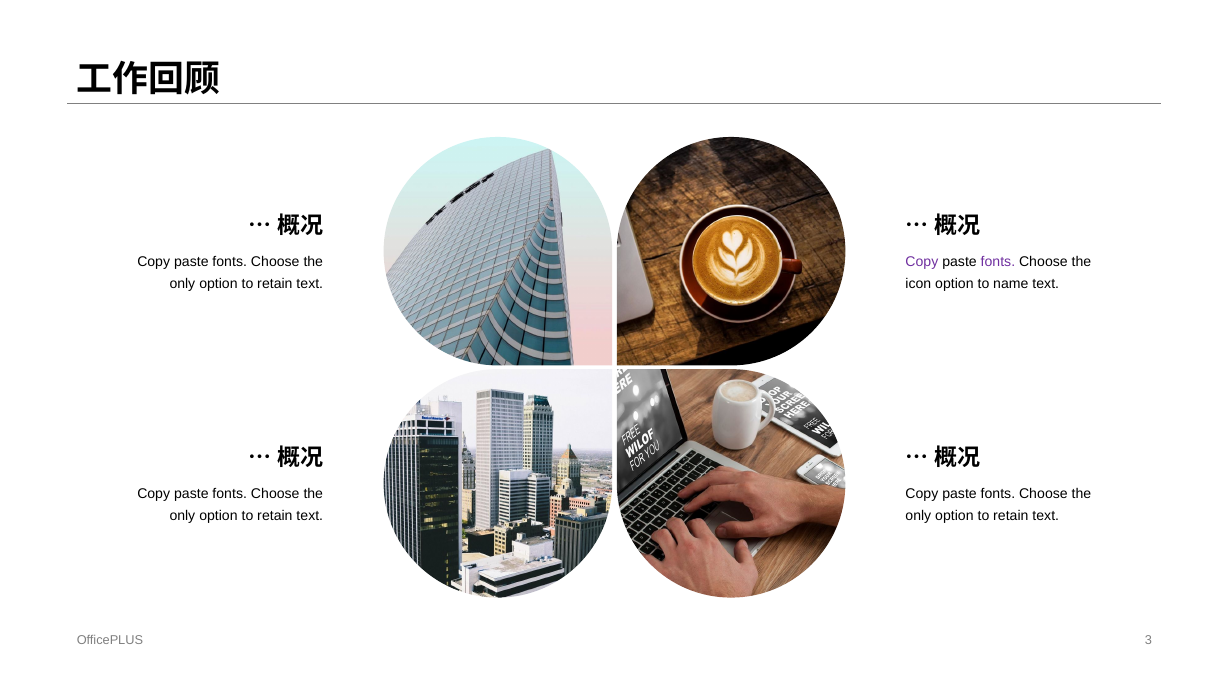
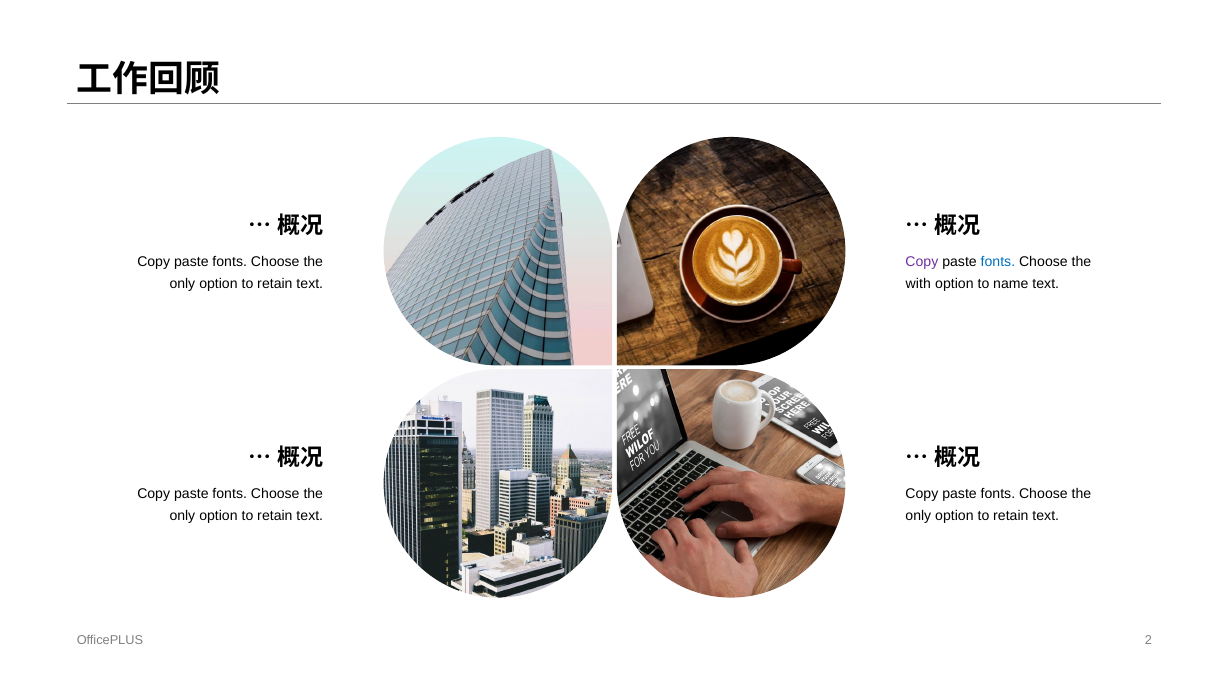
fonts colour: purple -> blue (998, 262)
icon: icon -> with (918, 284)
3: 3 -> 2 (1149, 640)
